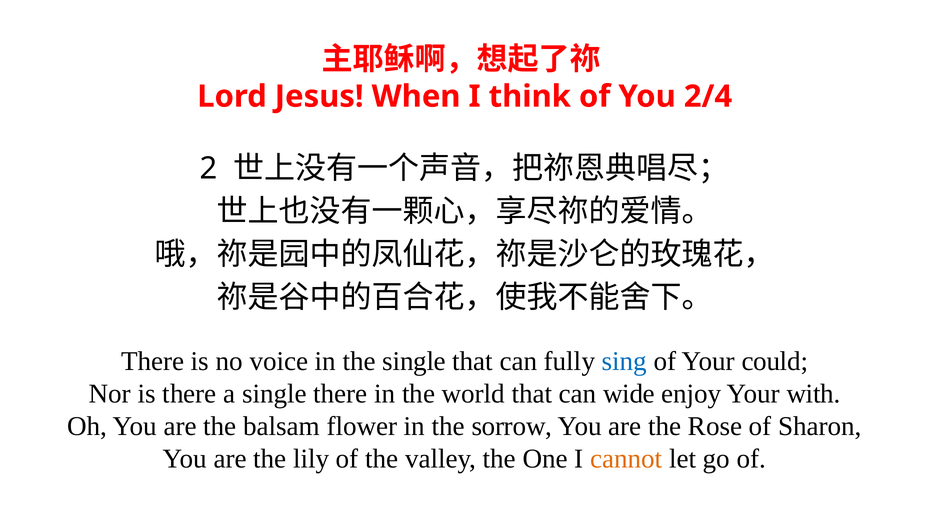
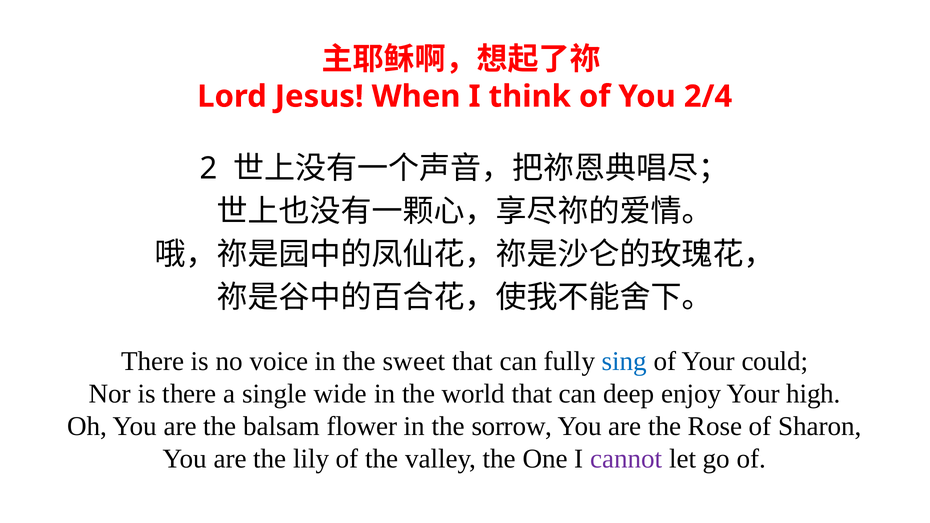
the single: single -> sweet (414, 361)
single there: there -> wide (340, 394)
wide: wide -> deep (629, 394)
with: with -> high (813, 394)
cannot colour: orange -> purple (626, 459)
